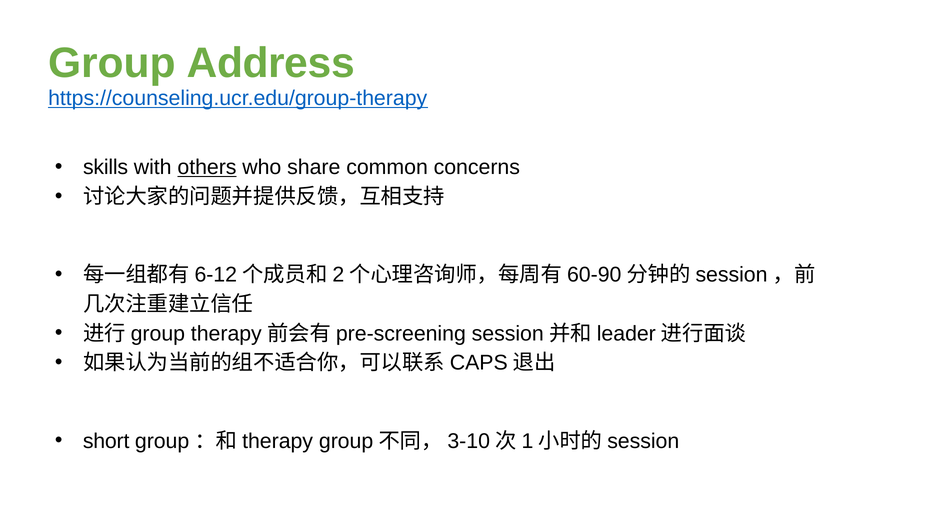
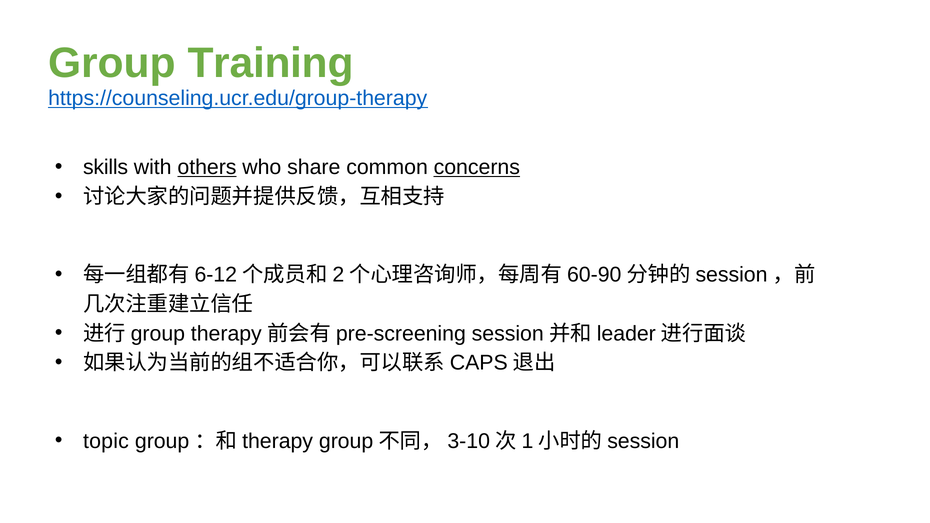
Address: Address -> Training (271, 63)
concerns underline: none -> present (477, 167)
short: short -> topic (106, 441)
